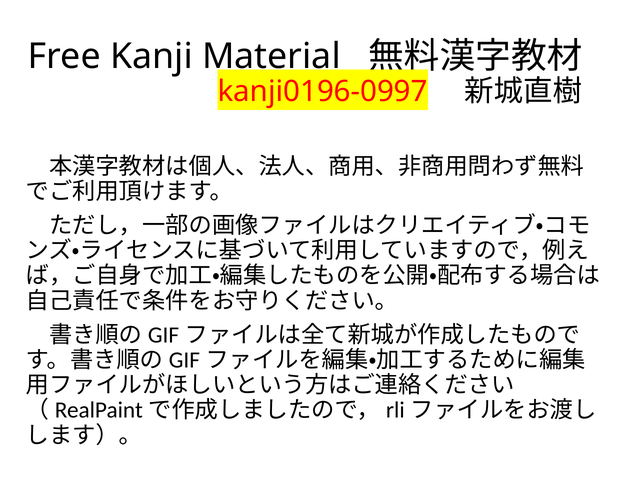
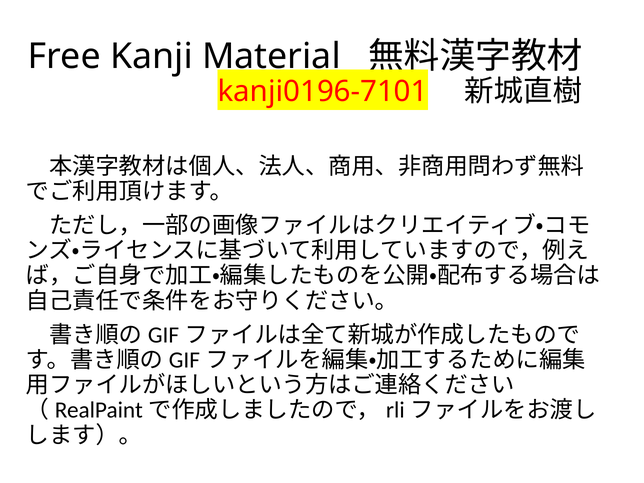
kanji0196-0997: kanji0196-0997 -> kanji0196-7101 (323, 92)
